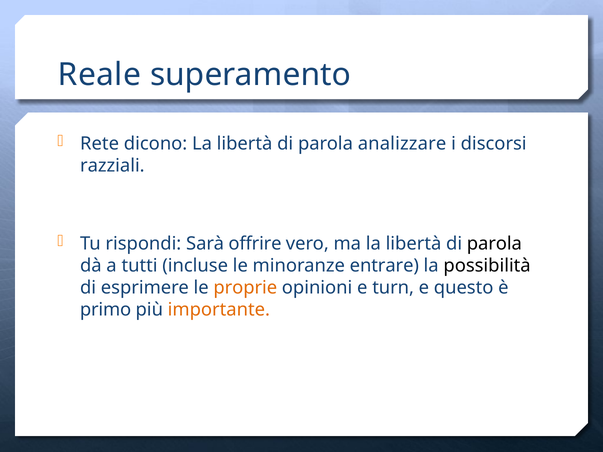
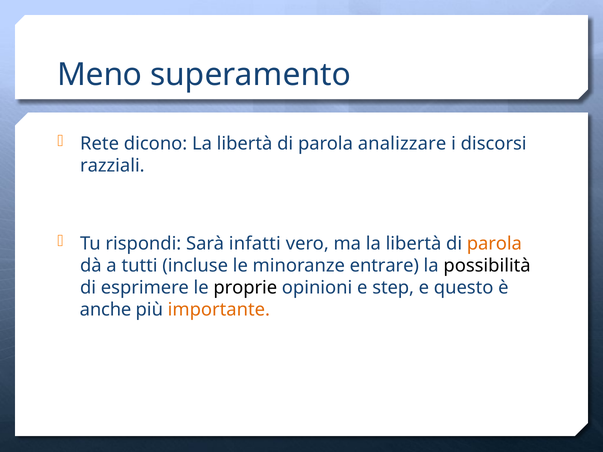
Reale: Reale -> Meno (100, 75)
offrire: offrire -> infatti (255, 244)
parola colour: black -> orange (494, 244)
proprie colour: orange -> black (245, 288)
turn: turn -> step (393, 288)
primo: primo -> anche (106, 310)
